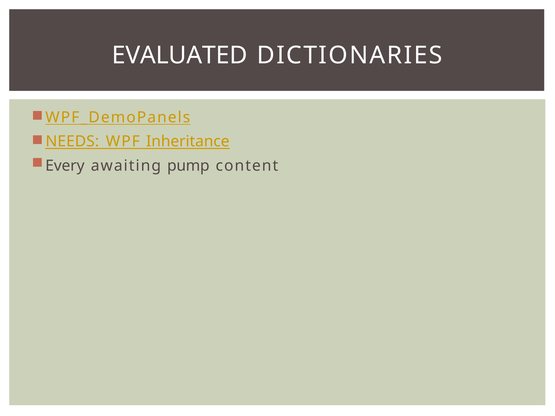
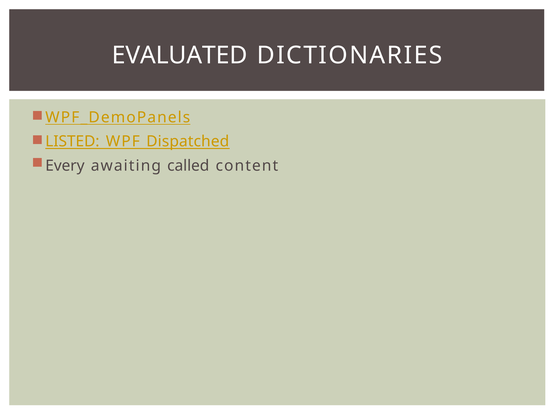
NEEDS: NEEDS -> LISTED (72, 142)
Inheritance: Inheritance -> Dispatched (188, 142)
pump: pump -> called (188, 166)
